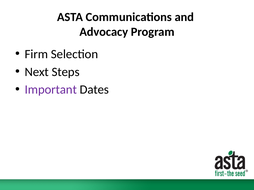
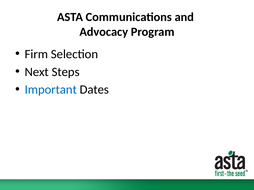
Important colour: purple -> blue (51, 90)
